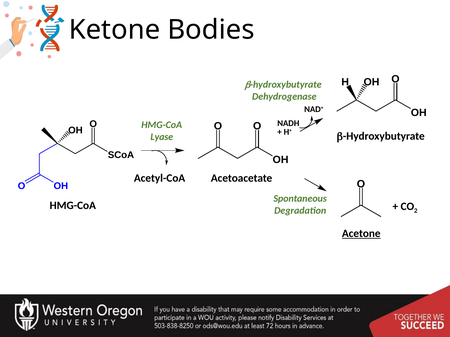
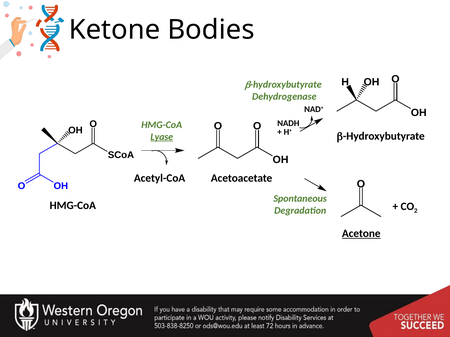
Lyase underline: none -> present (162, 137)
